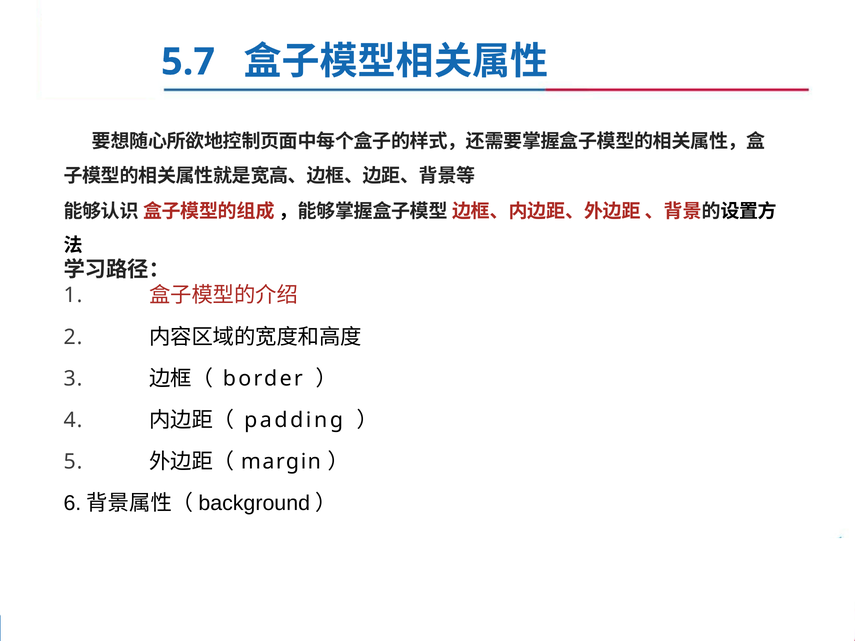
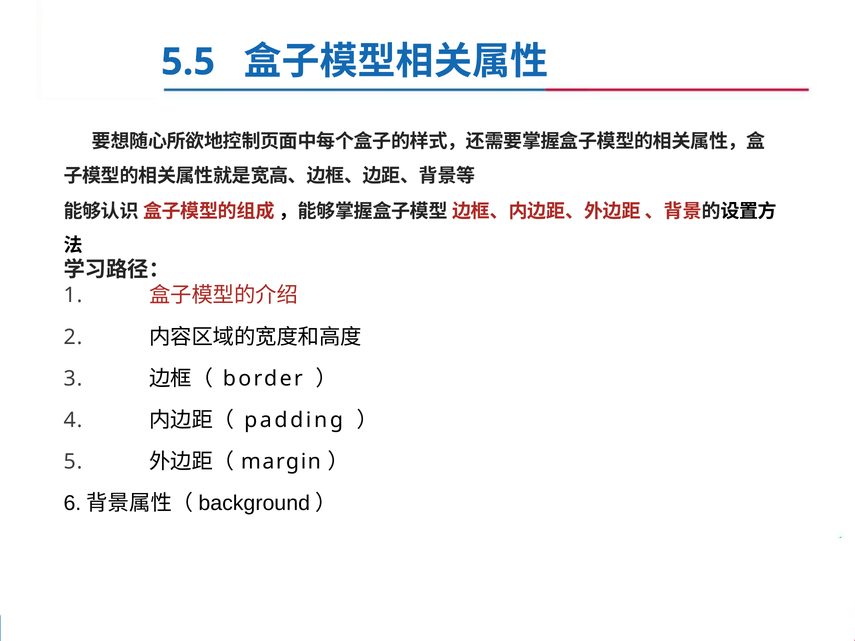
5.7: 5.7 -> 5.5 (188, 62)
